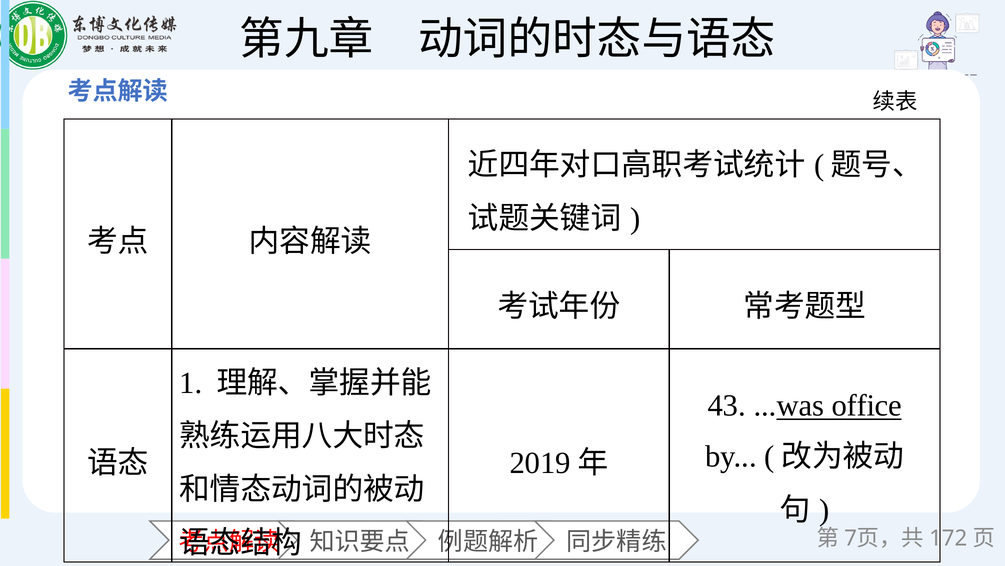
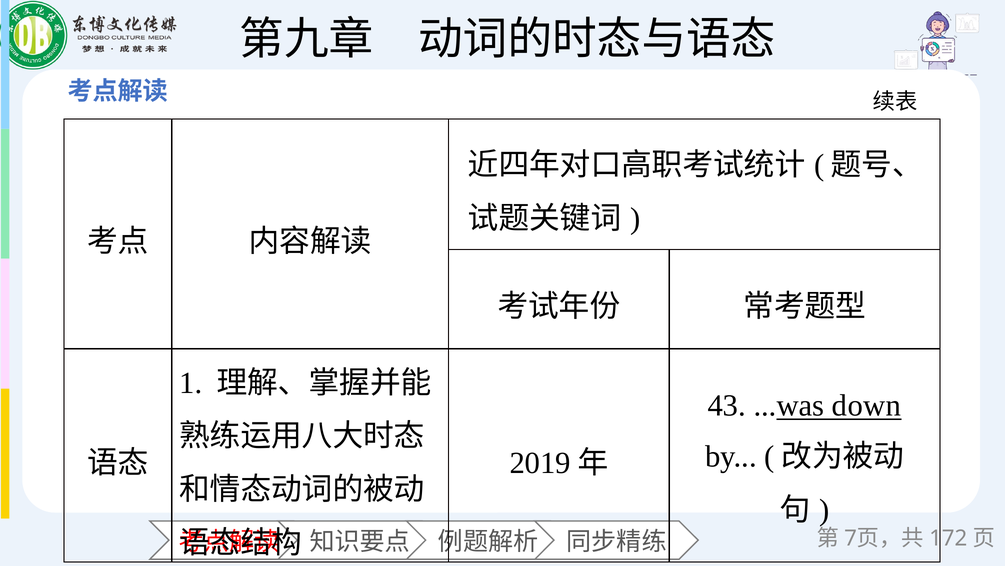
office: office -> down (867, 405)
